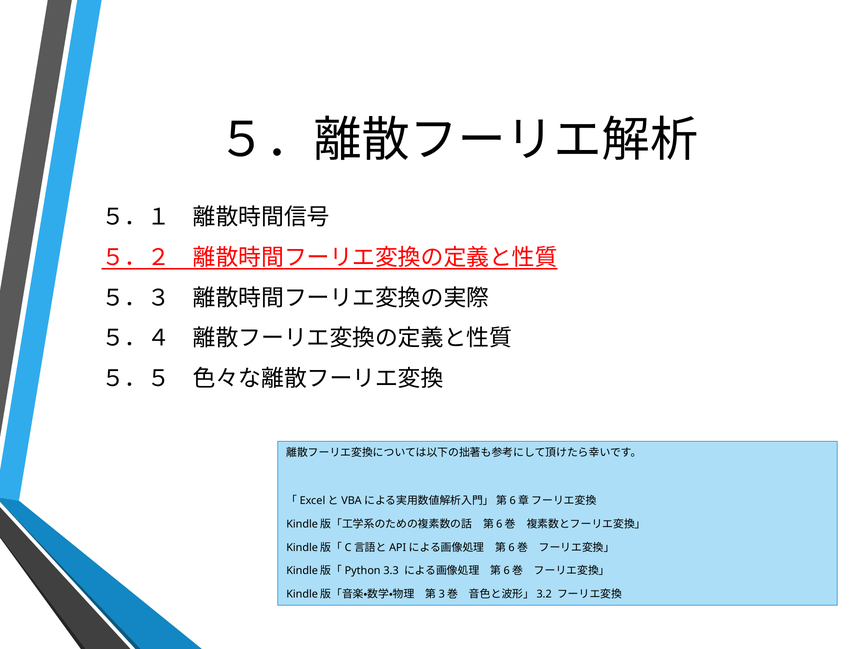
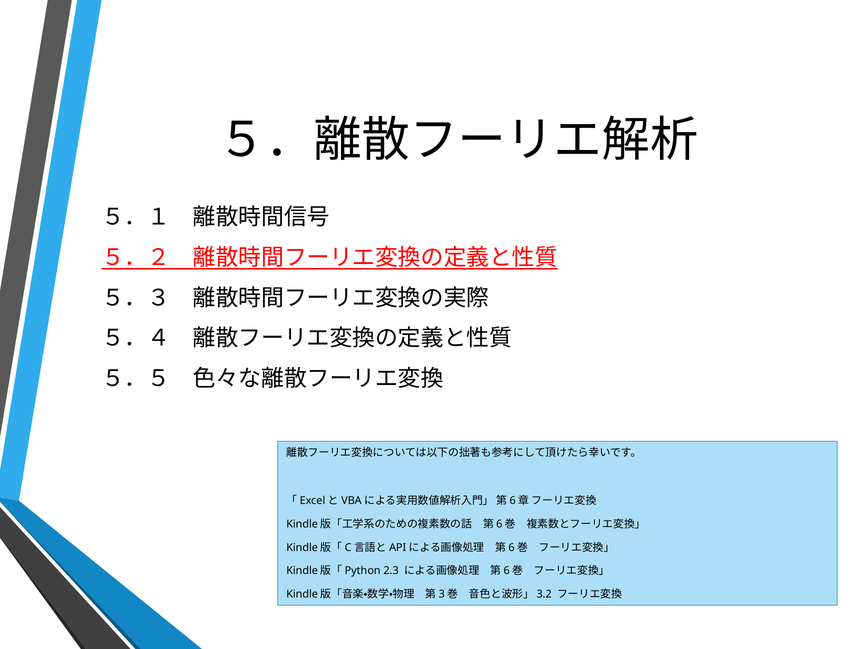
3.3: 3.3 -> 2.3 (391, 571)
